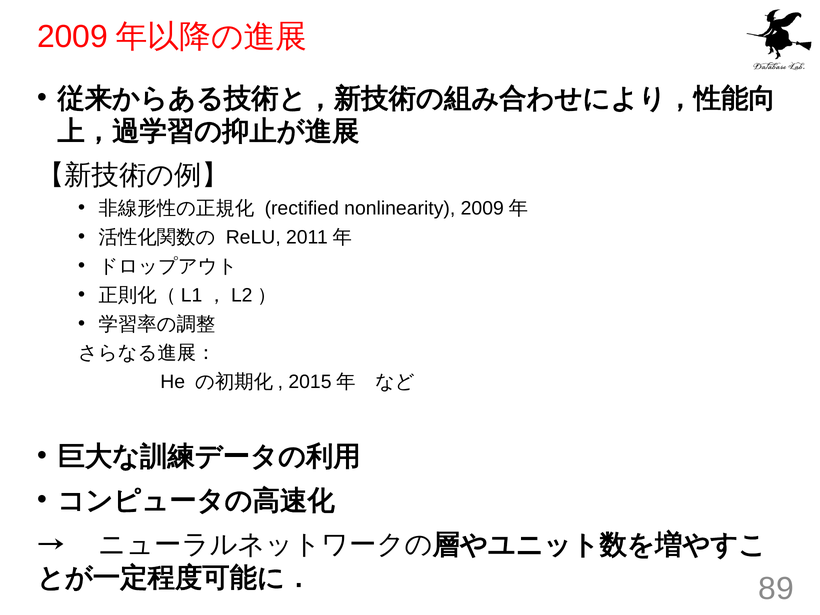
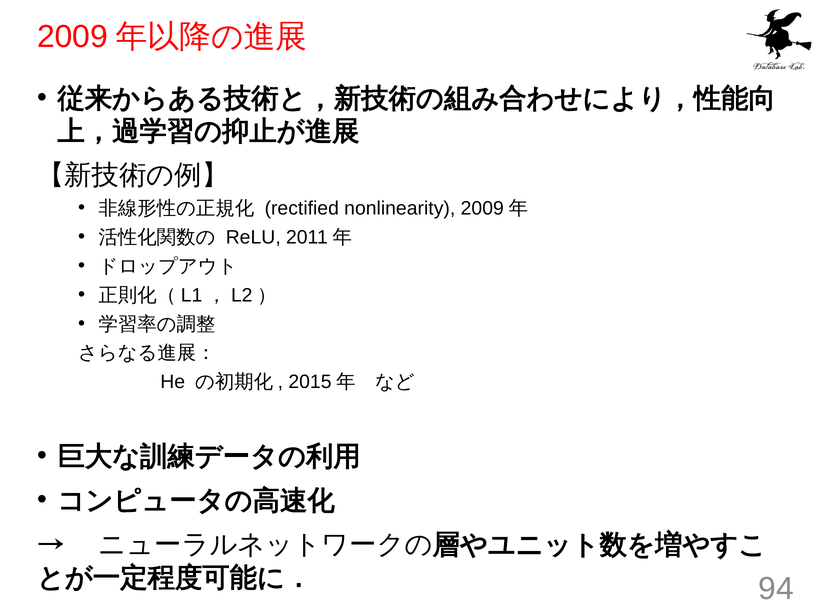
89: 89 -> 94 (776, 589)
